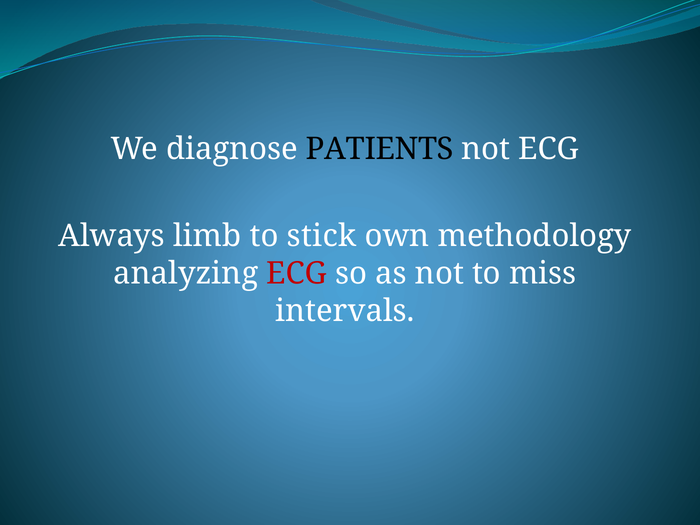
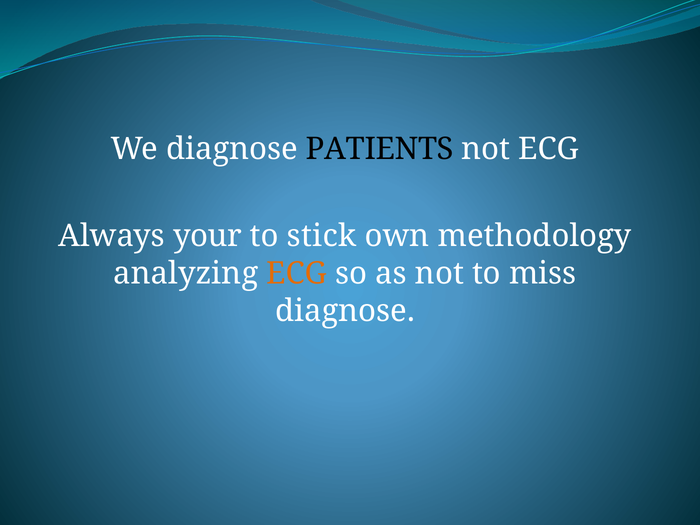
limb: limb -> your (208, 236)
ECG colour: red -> orange (297, 274)
intervals: intervals -> diagnose (345, 311)
